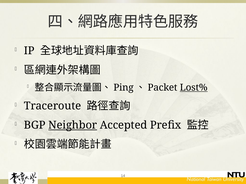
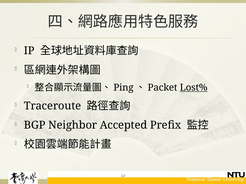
Neighbor underline: present -> none (73, 126)
